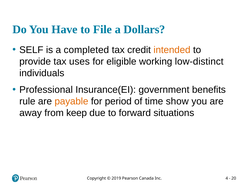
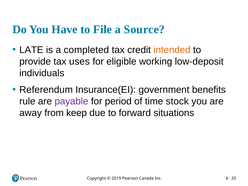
Dollars: Dollars -> Source (144, 29)
SELF: SELF -> LATE (31, 50)
low-distinct: low-distinct -> low-deposit (199, 61)
Professional: Professional -> Referendum (46, 90)
payable colour: orange -> purple (71, 101)
show: show -> stock (177, 101)
